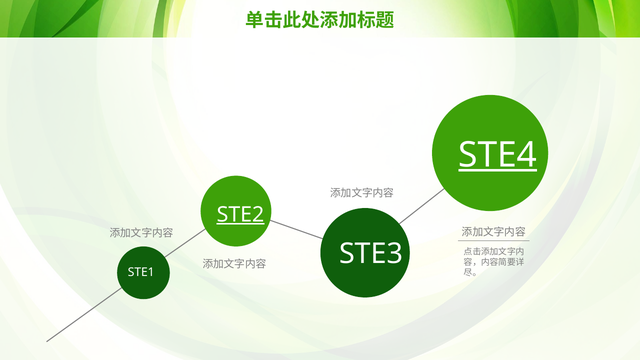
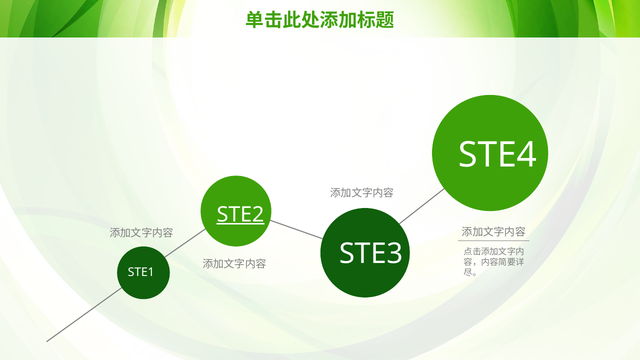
STE4 underline: present -> none (498, 155)
